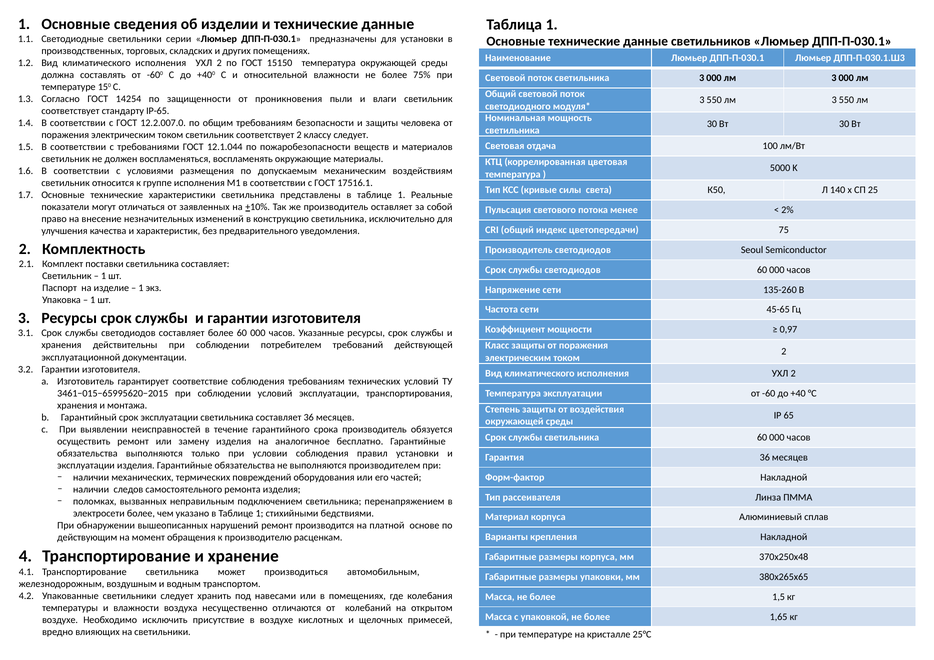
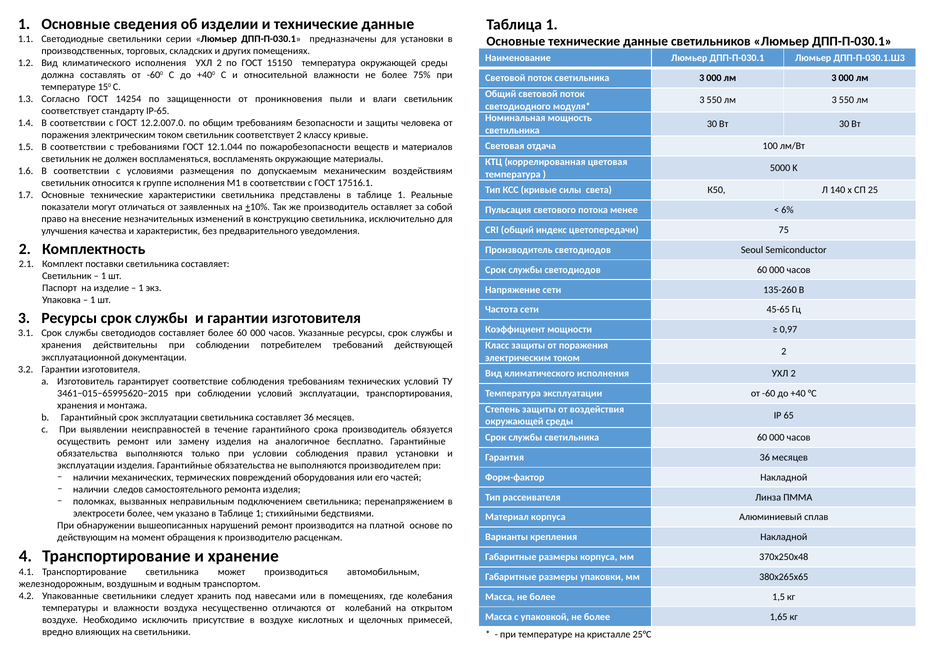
классу следует: следует -> кривые (351, 135)
2%: 2% -> 6% (787, 210)
